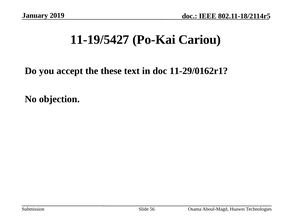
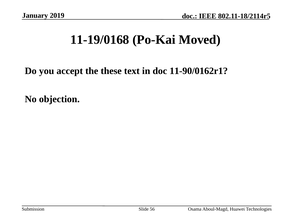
11-19/5427: 11-19/5427 -> 11-19/0168 (100, 40)
Cariou: Cariou -> Moved (200, 40)
11-29/0162r1: 11-29/0162r1 -> 11-90/0162r1 (199, 71)
